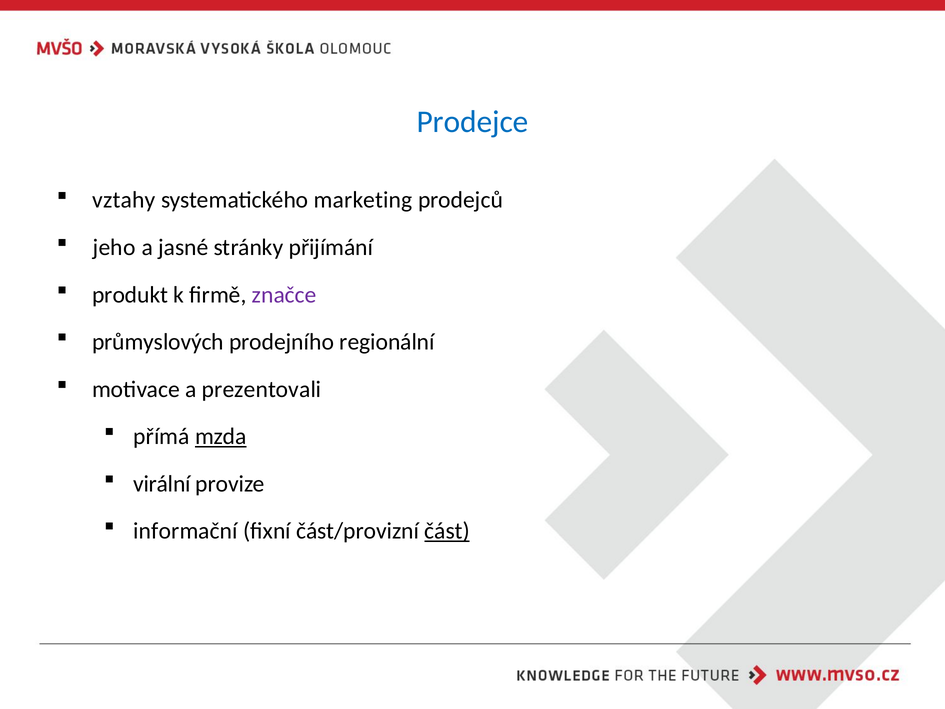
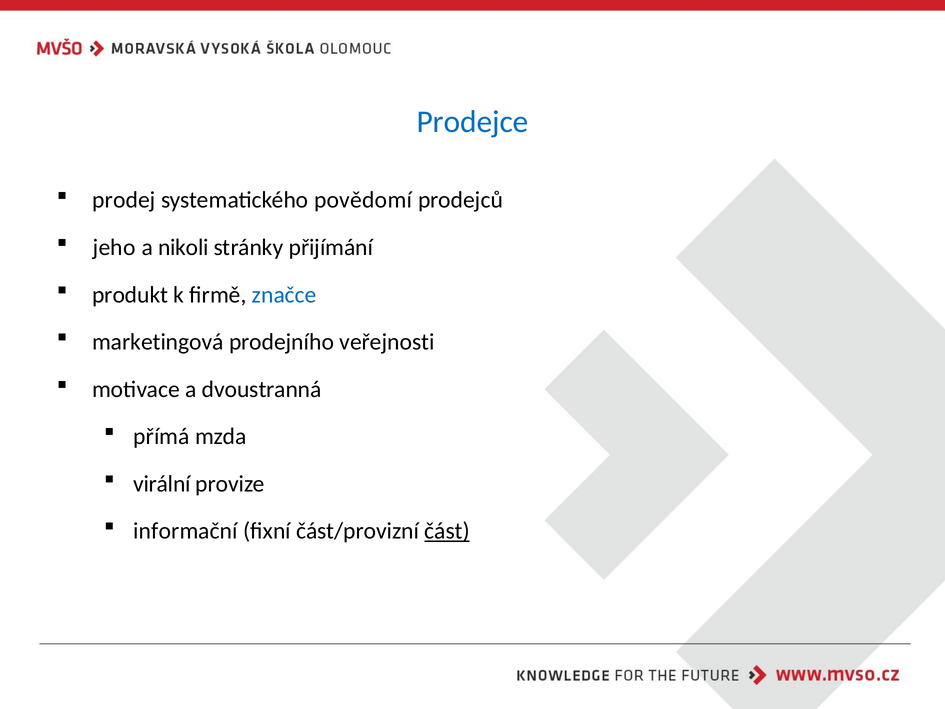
vztahy: vztahy -> prodej (124, 200)
marketing: marketing -> povědomí (363, 200)
jasné: jasné -> nikoli (183, 247)
značce colour: purple -> blue (284, 295)
průmyslových: průmyslových -> marketingová (158, 342)
regionální: regionální -> veřejnosti (387, 342)
prezentovali: prezentovali -> dvoustranná (262, 389)
mzda underline: present -> none (221, 436)
